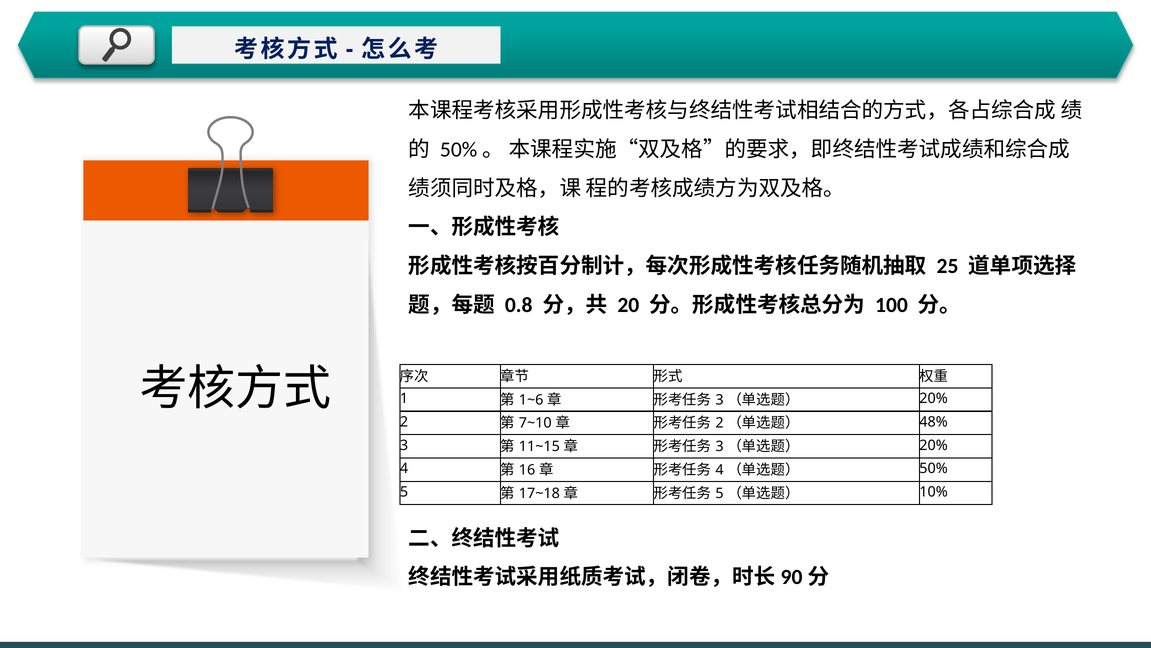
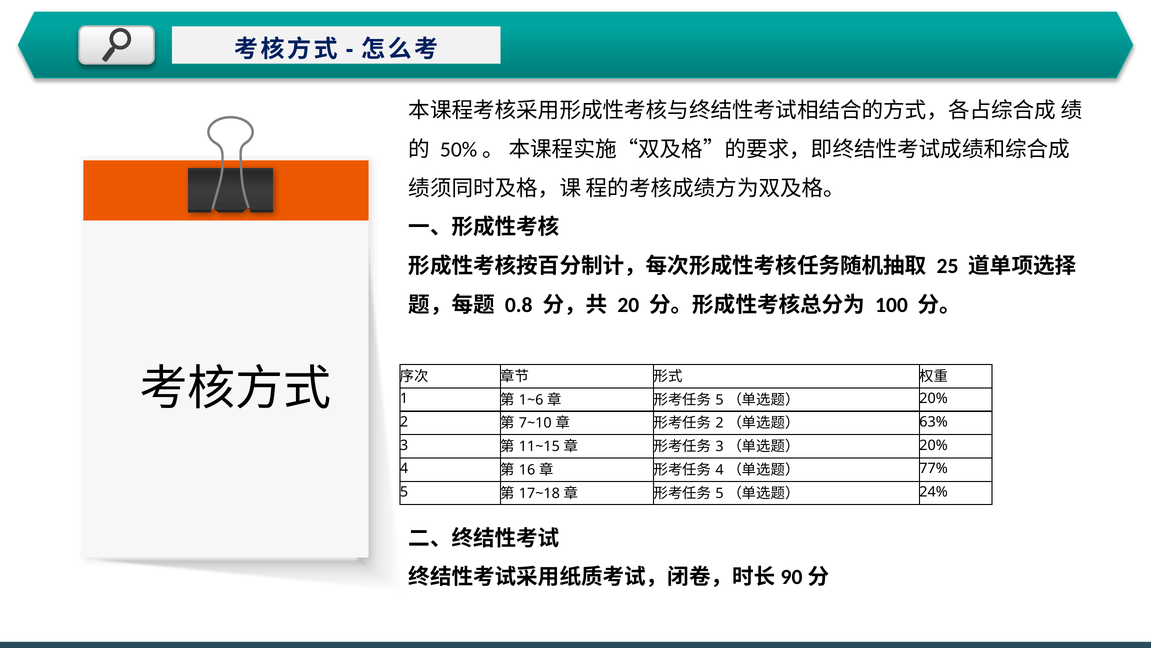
3: 3 -> 5 (720, 400)
48%: 48% -> 63% (934, 422)
50%: 50% -> 77% (934, 468)
10%: 10% -> 24% (934, 492)
